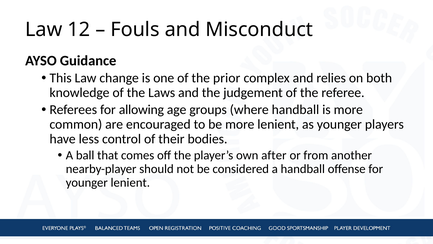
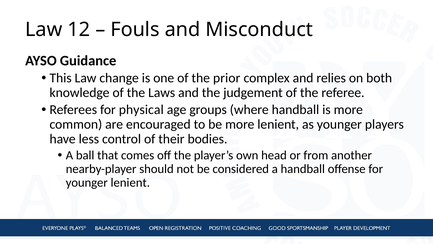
allowing: allowing -> physical (141, 110)
after: after -> head (274, 155)
